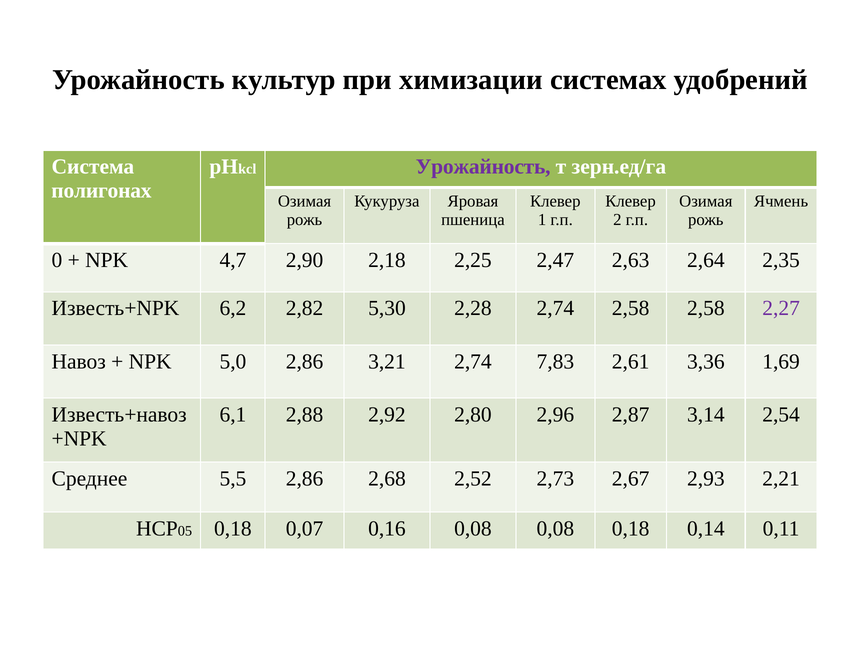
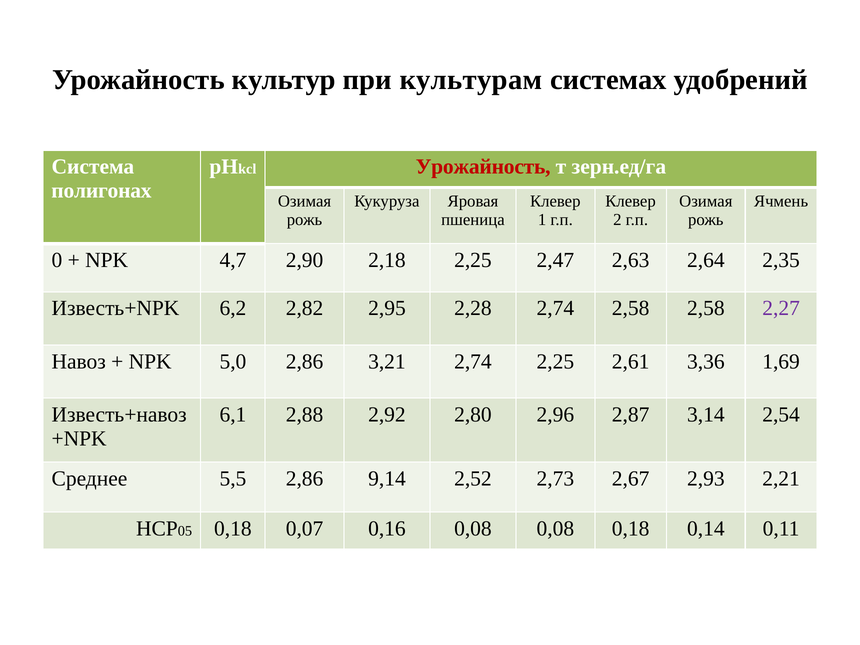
химизации: химизации -> культурам (471, 80)
Урожайность colour: purple -> red (483, 167)
5,30: 5,30 -> 2,95 (387, 308)
2,74 7,83: 7,83 -> 2,25 (555, 361)
2,68: 2,68 -> 9,14 (387, 478)
